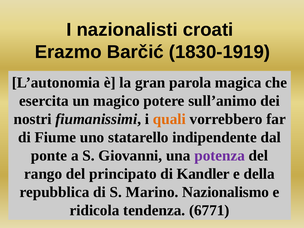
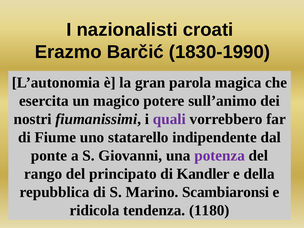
1830-1919: 1830-1919 -> 1830-1990 (219, 52)
quali colour: orange -> purple (169, 119)
Nazionalismo: Nazionalismo -> Scambiaronsi (226, 192)
6771: 6771 -> 1180 (209, 210)
